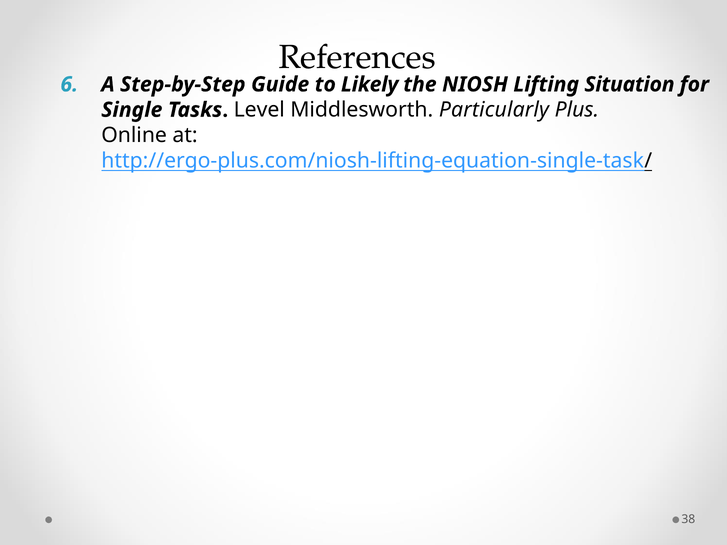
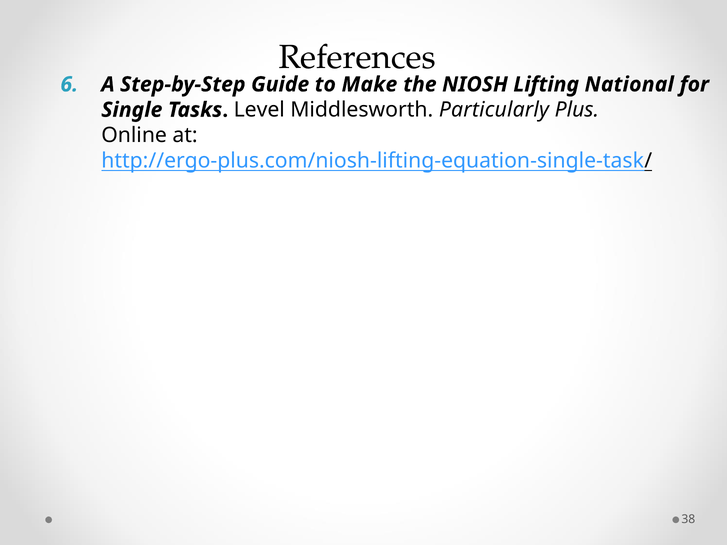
Likely: Likely -> Make (369, 84)
Situation: Situation -> National (629, 84)
